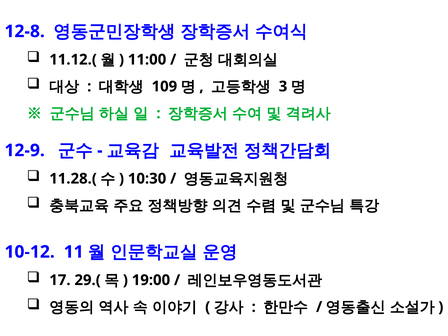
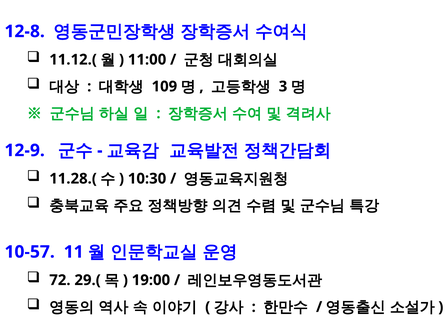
10-12: 10-12 -> 10-57 (30, 252)
17: 17 -> 72 (60, 280)
